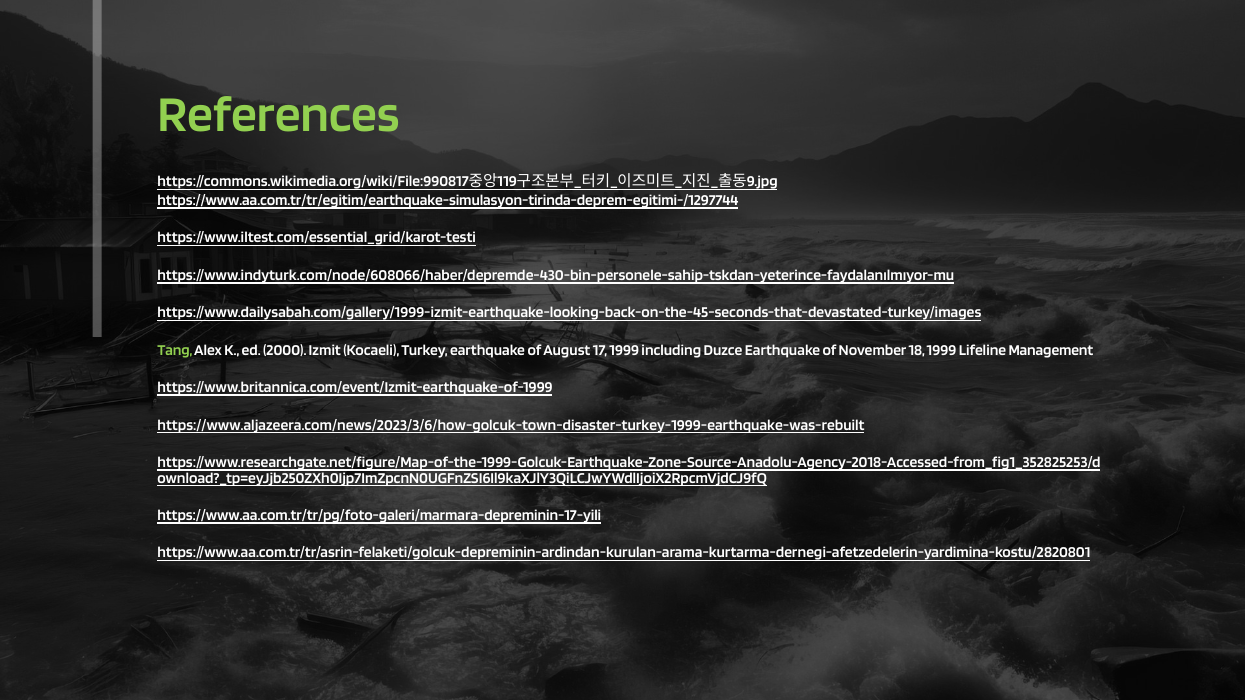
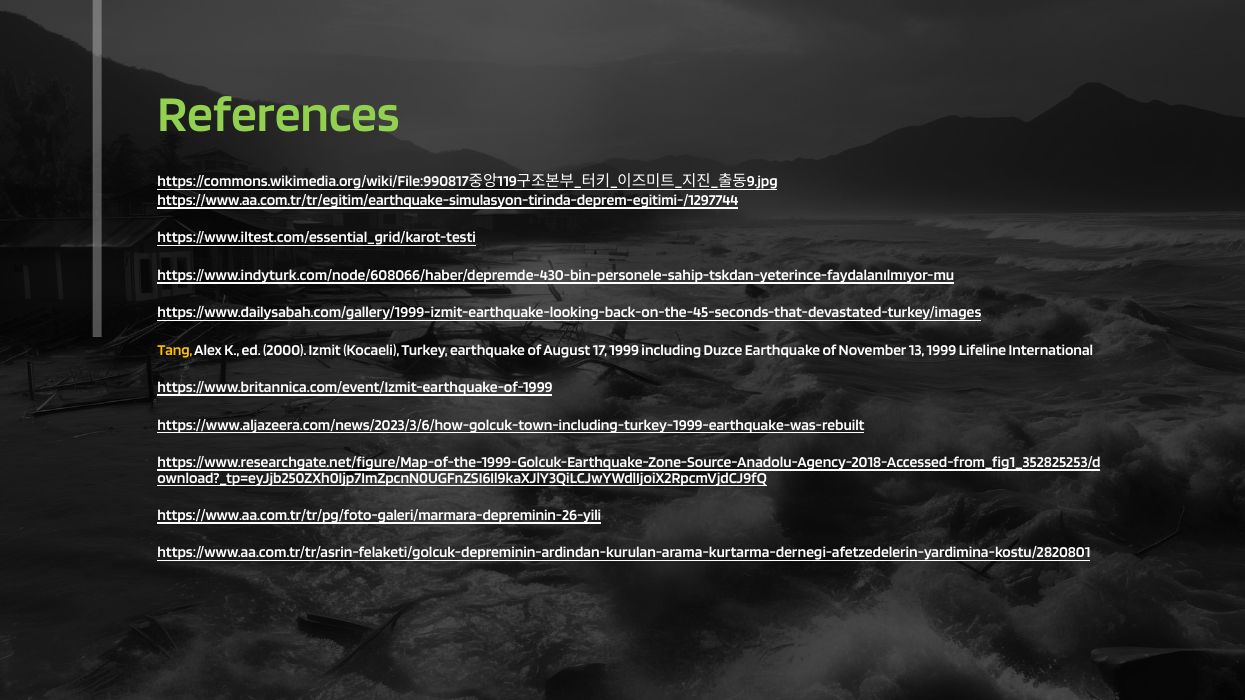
Tang colour: light green -> yellow (175, 350)
18: 18 -> 13 (917, 350)
Management: Management -> International (1051, 350)
https://www.aljazeera.com/news/2023/3/6/how-golcuk-town-disaster-turkey-1999-earthquake-was-rebuilt: https://www.aljazeera.com/news/2023/3/6/how-golcuk-town-disaster-turkey-1999-earthquake-was-rebuilt -> https://www.aljazeera.com/news/2023/3/6/how-golcuk-town-including-turkey-1999-earthquake-was-rebuilt (511, 425)
https://www.aa.com.tr/tr/pg/foto-galeri/marmara-depreminin-17-yili: https://www.aa.com.tr/tr/pg/foto-galeri/marmara-depreminin-17-yili -> https://www.aa.com.tr/tr/pg/foto-galeri/marmara-depreminin-26-yili (379, 516)
